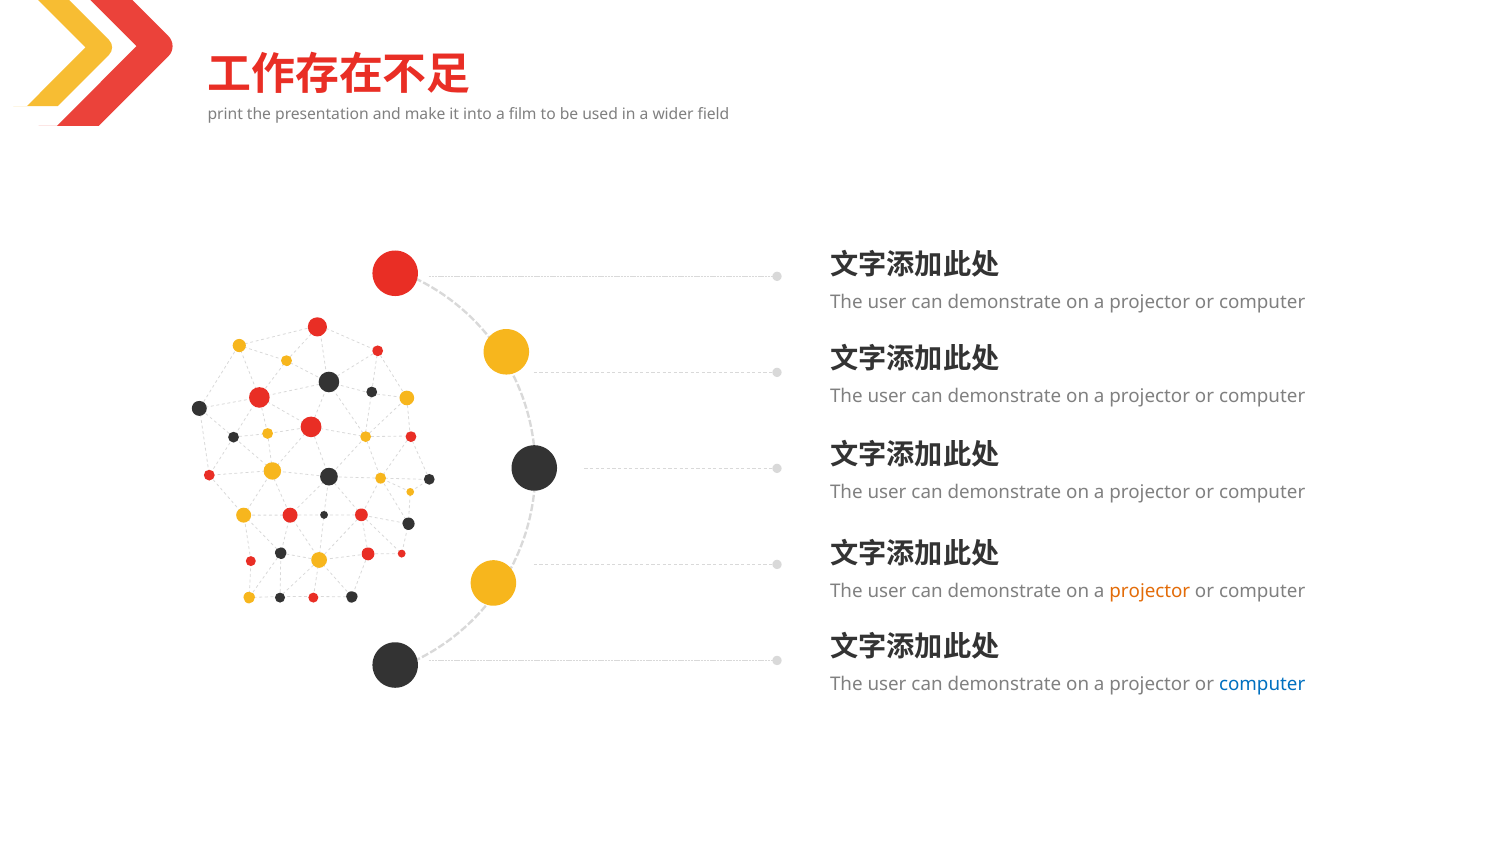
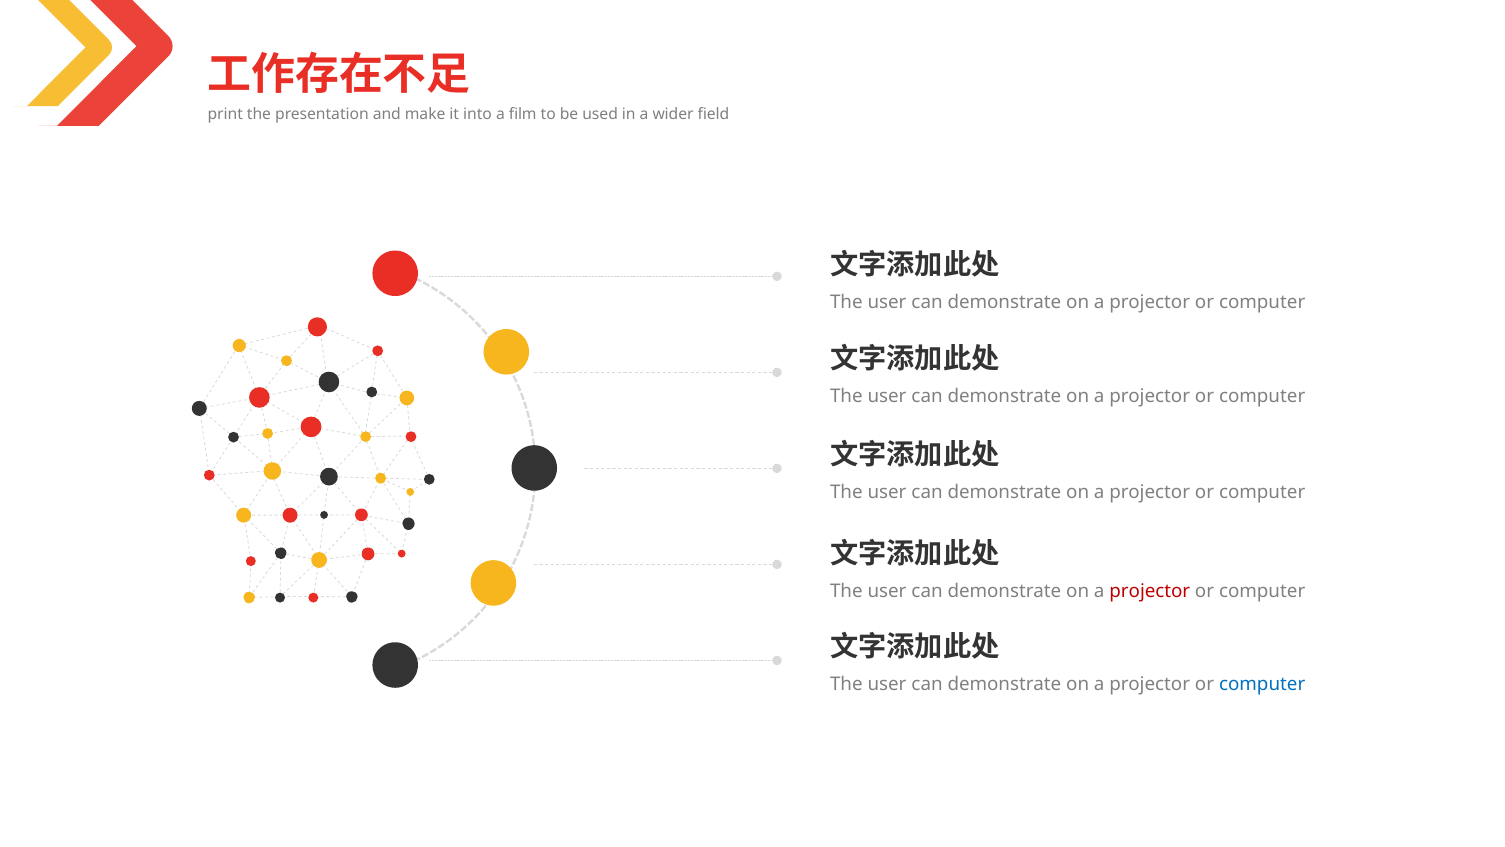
projector colour: orange -> red (1150, 591)
